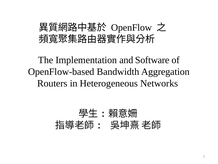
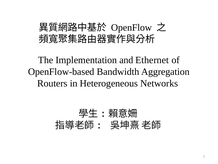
Software: Software -> Ethernet (152, 60)
